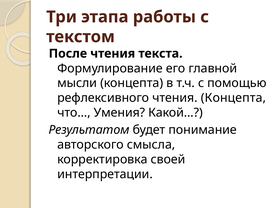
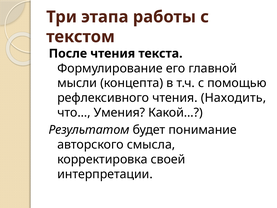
чтения Концепта: Концепта -> Находить (233, 98)
